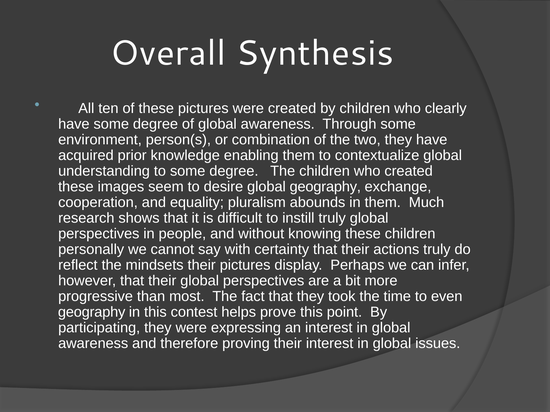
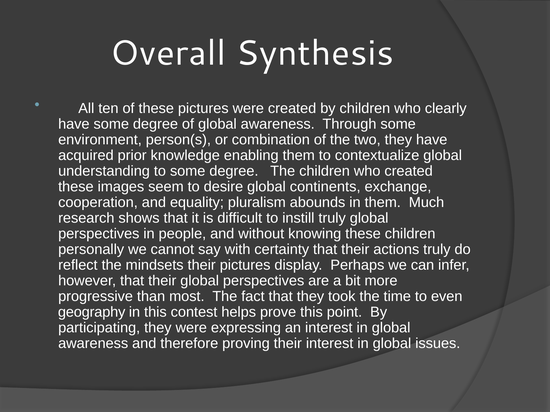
global geography: geography -> continents (325, 187)
